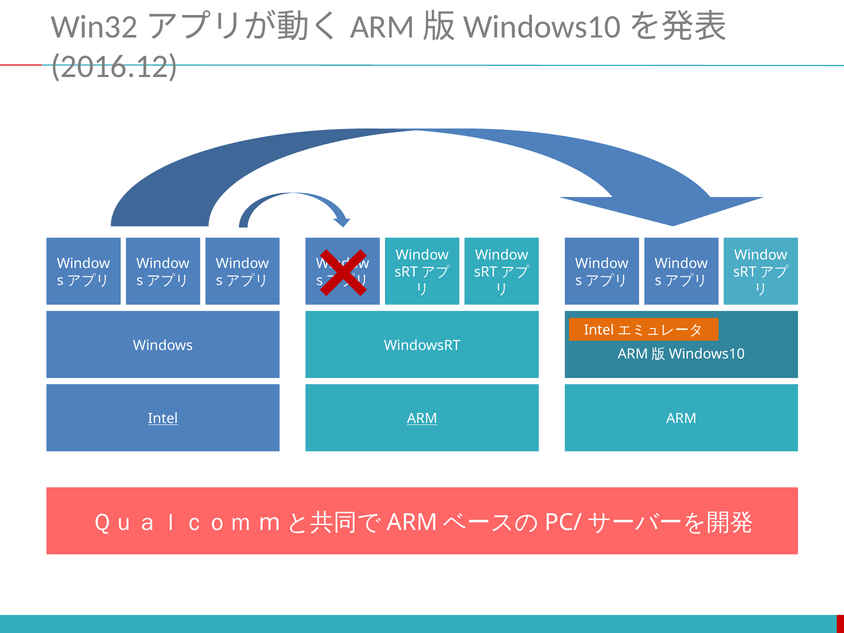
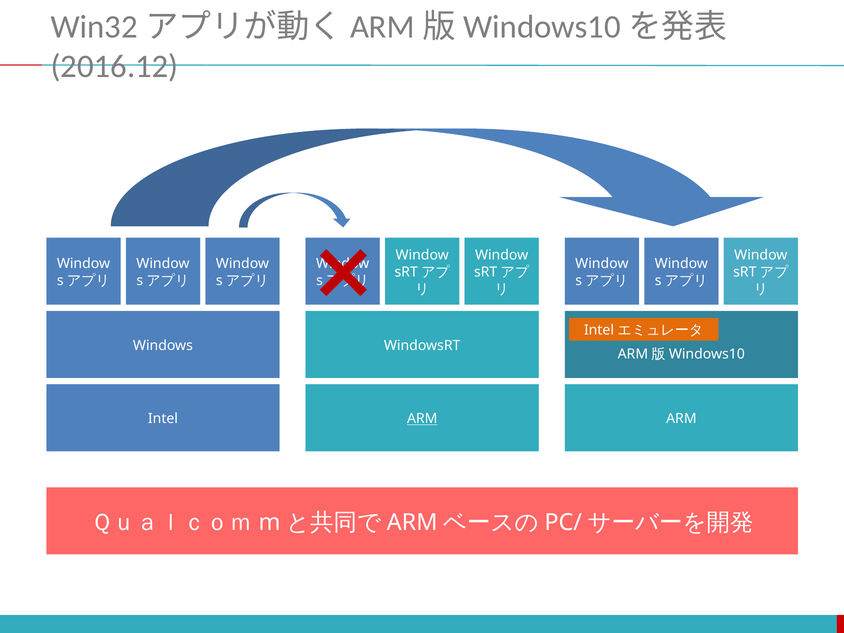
Intel underline: present -> none (163, 419)
